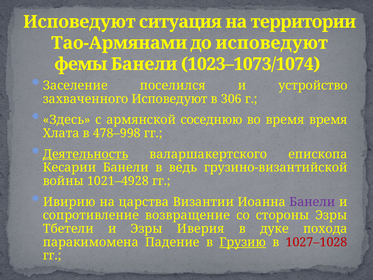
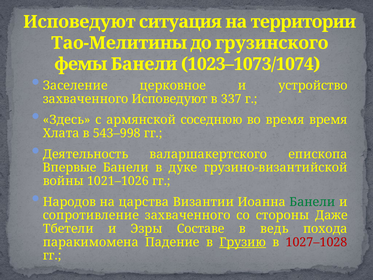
Тао-Армянами: Тао-Армянами -> Тао-Мелитины (119, 43)
до исповедуют: исповедуют -> грузинского (272, 43)
поселился: поселился -> церковное (173, 85)
306: 306 -> 337 (231, 99)
478–998: 478–998 -> 543–998 (117, 133)
Деятельность underline: present -> none (86, 154)
Кесарии: Кесарии -> Впервые (70, 167)
ведь: ведь -> дуке (183, 167)
1021–4928: 1021–4928 -> 1021–1026 (118, 181)
Ивирию: Ивирию -> Народов (69, 202)
Банели colour: purple -> green (312, 202)
сопротивление возвращение: возвращение -> захваченного (188, 215)
стороны Эзры: Эзры -> Даже (331, 215)
Иверия: Иверия -> Составе (201, 229)
дуке: дуке -> ведь (274, 229)
